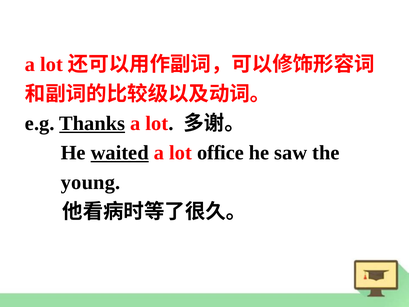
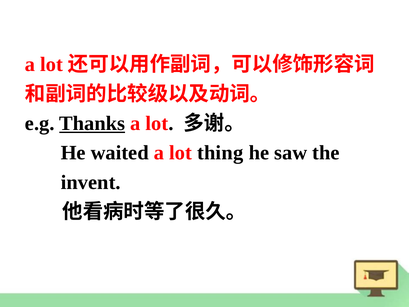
waited underline: present -> none (120, 153)
office: office -> thing (220, 153)
young: young -> invent (91, 182)
